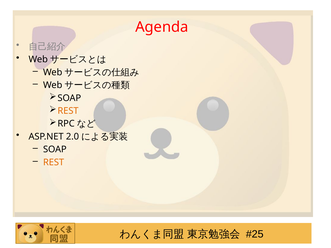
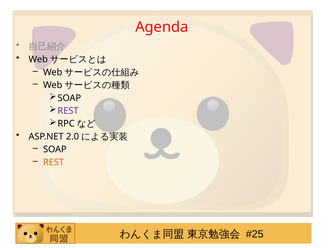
REST colour: orange -> purple (68, 111)
